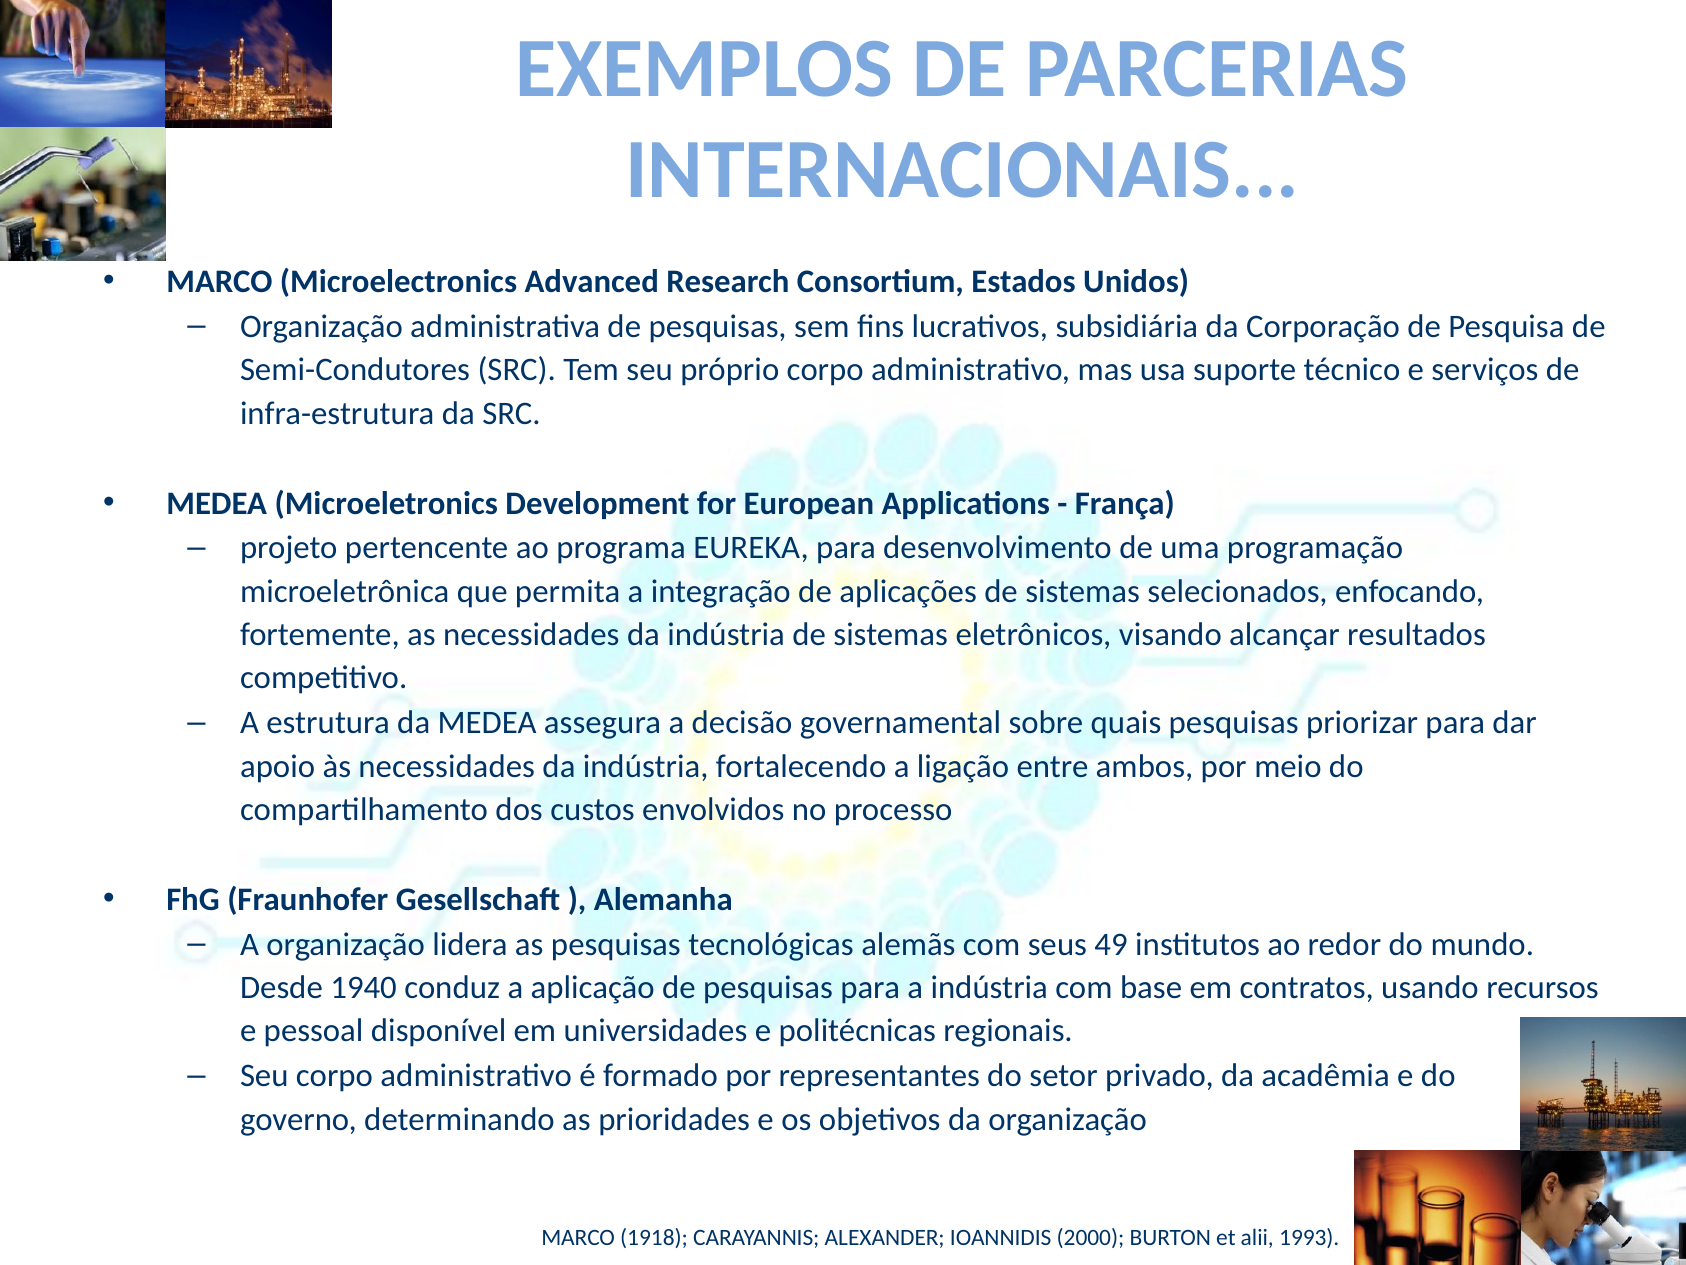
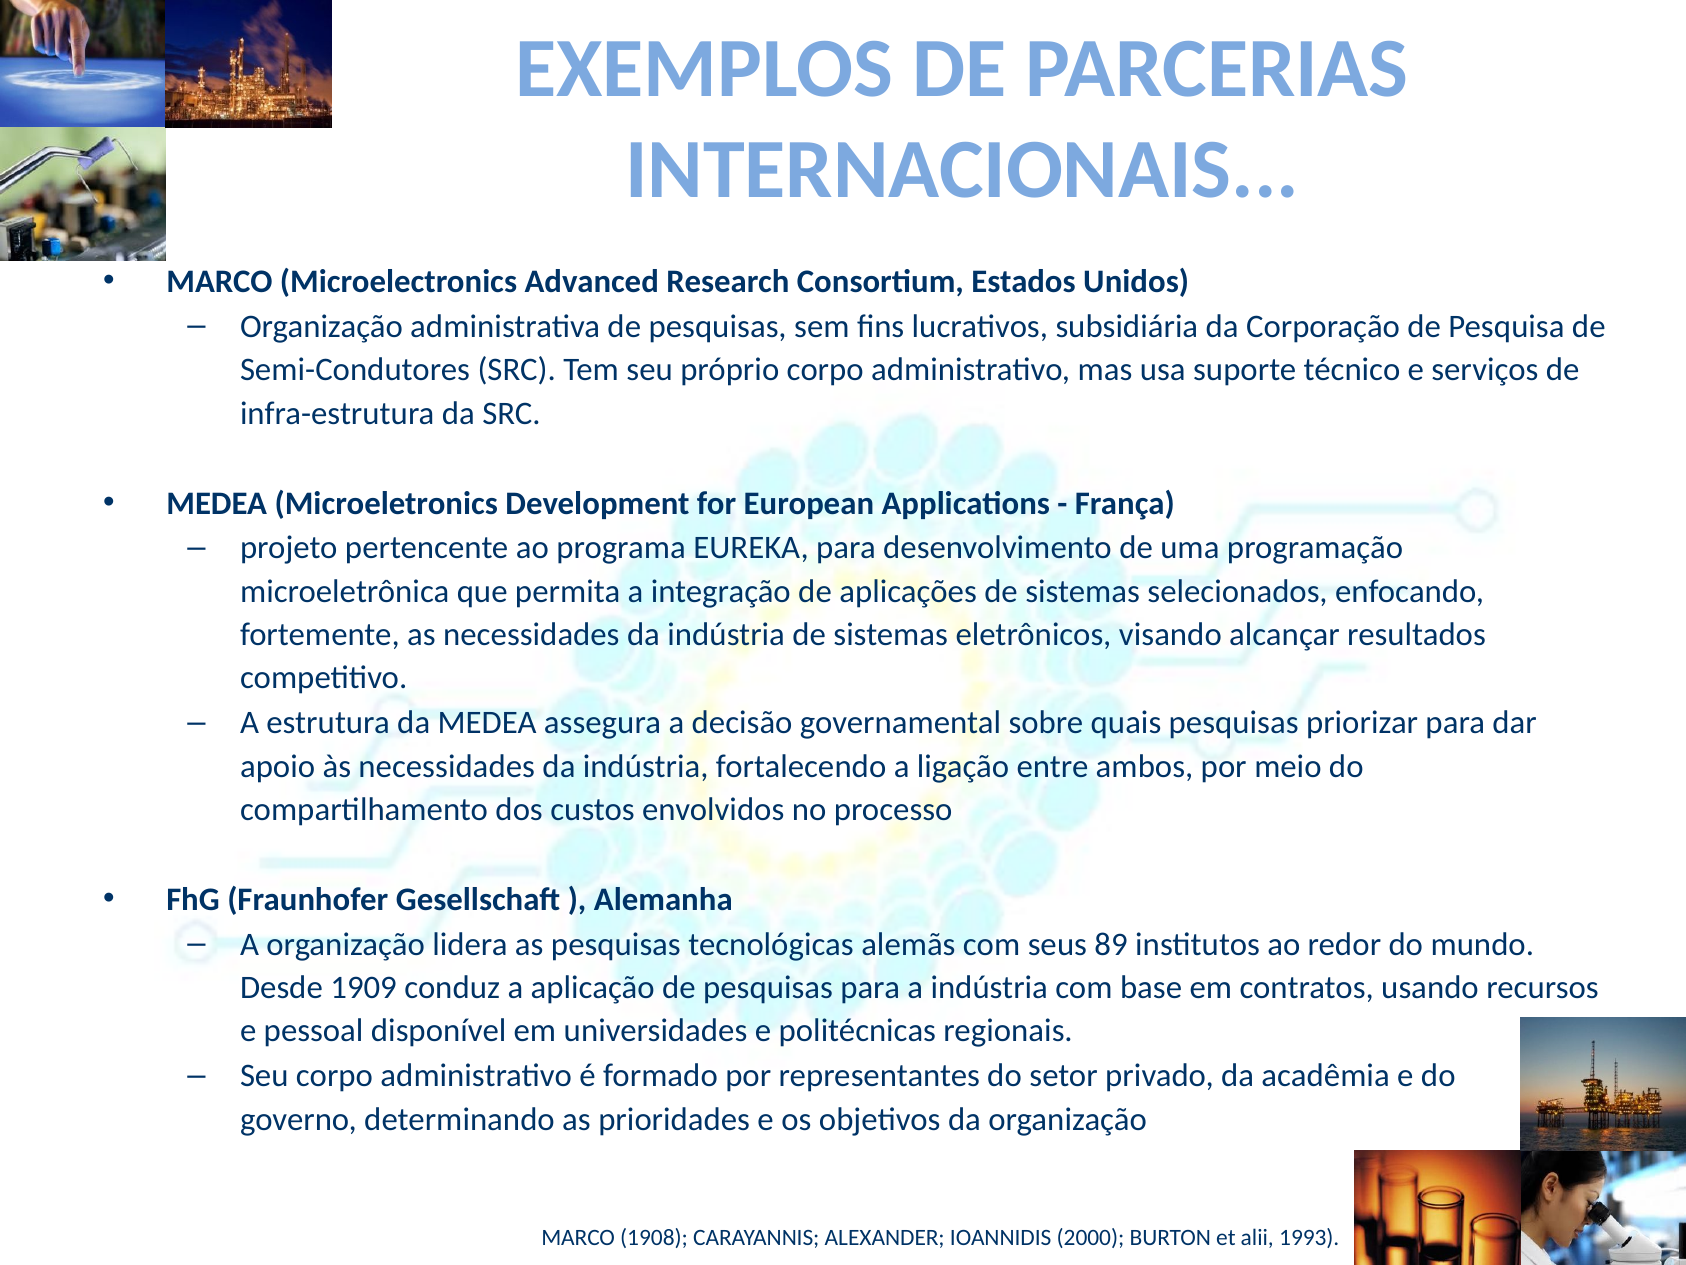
49: 49 -> 89 (1111, 944)
1940: 1940 -> 1909 (364, 987)
1918: 1918 -> 1908 (654, 1237)
